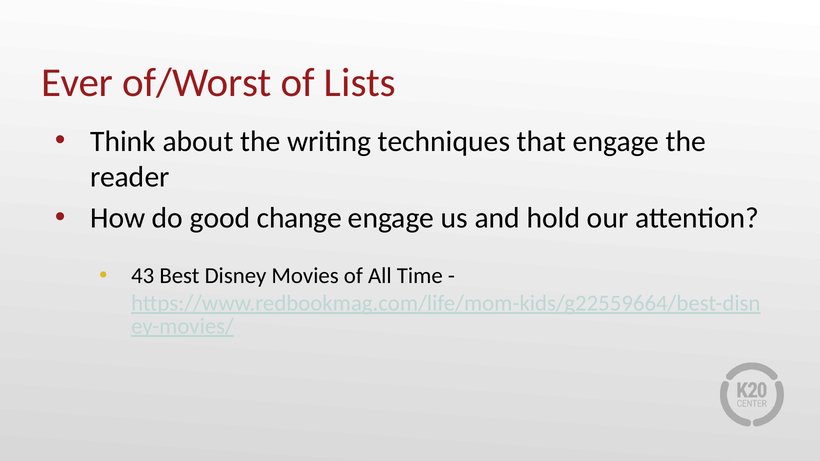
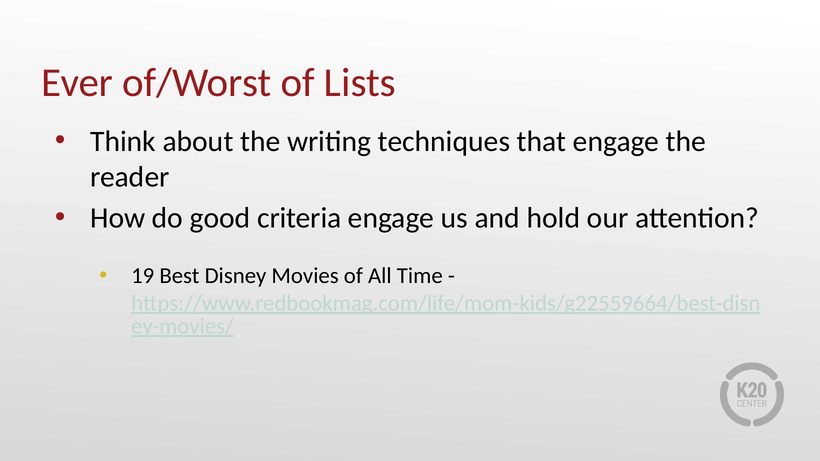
change: change -> criteria (299, 218)
43: 43 -> 19 (143, 276)
